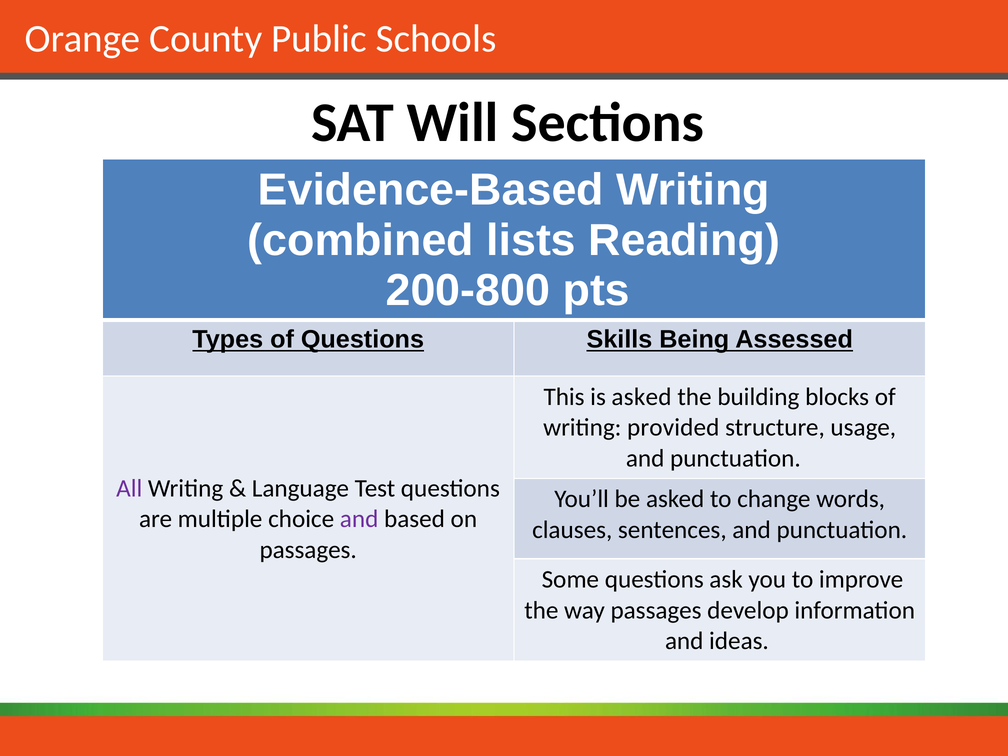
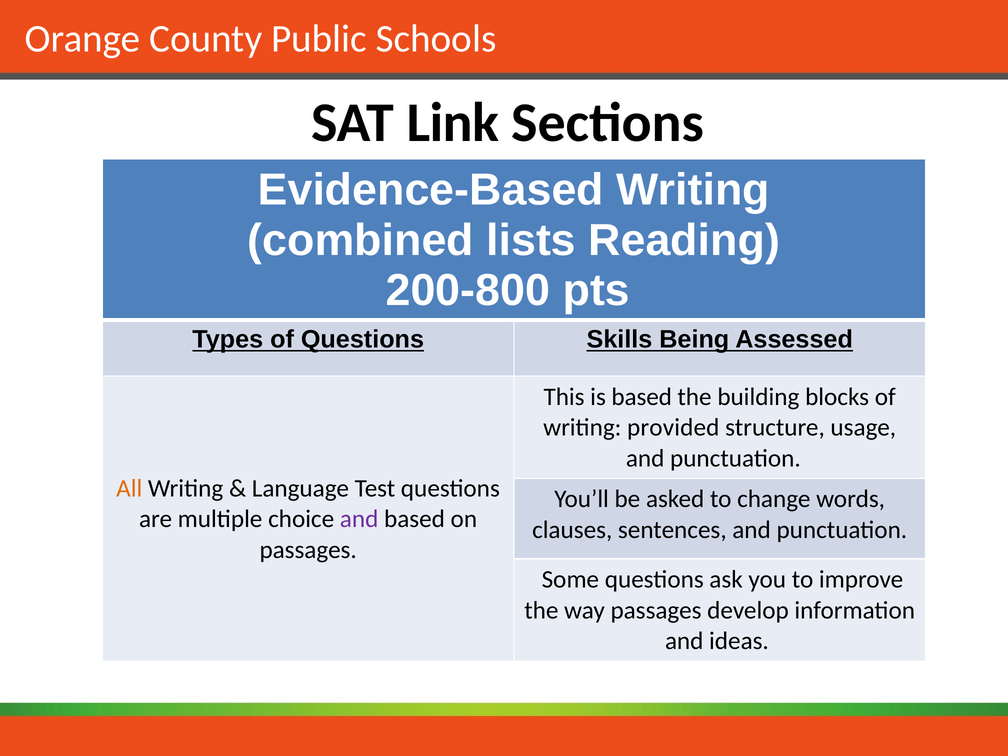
Will: Will -> Link (453, 123)
is asked: asked -> based (642, 397)
All colour: purple -> orange (129, 488)
